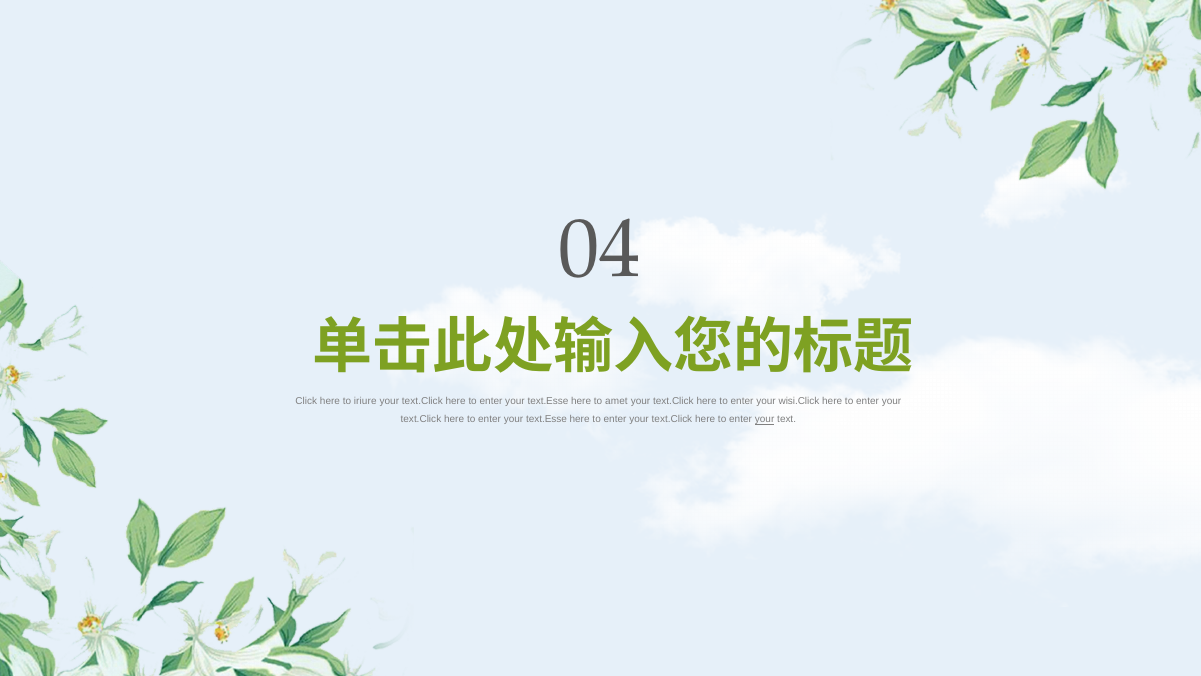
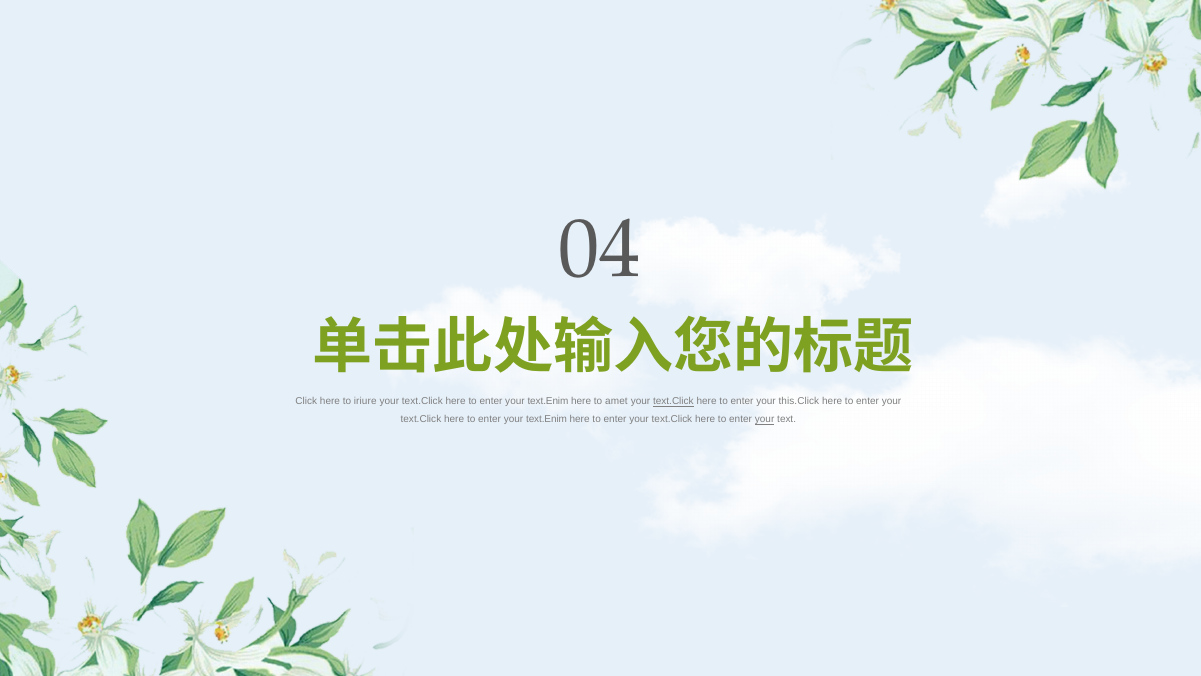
text.Esse: text.Esse -> text.Enim (548, 401)
text.Click underline: none -> present (673, 401)
wisi.Click: wisi.Click -> this.Click (799, 401)
text.Esse: text.Esse -> text.Enim (547, 419)
